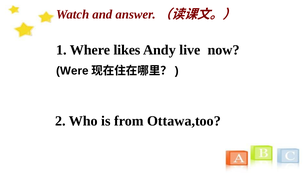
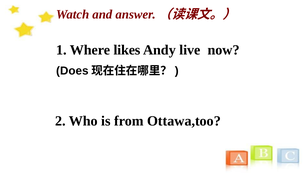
Were: Were -> Does (72, 71)
